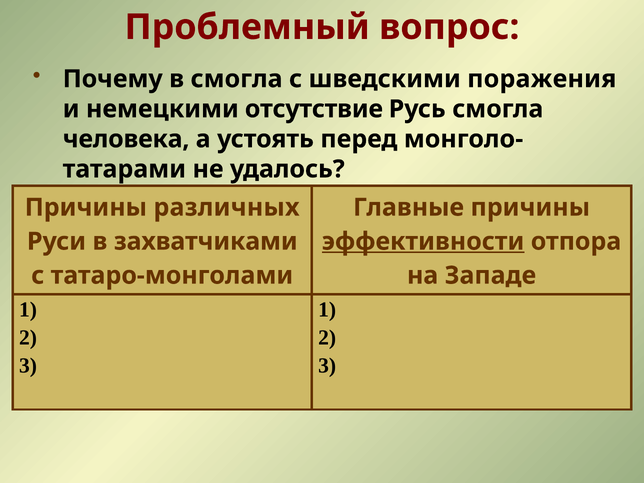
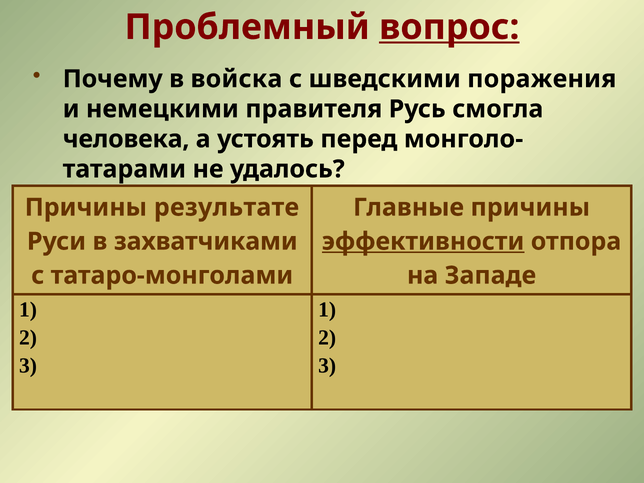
вопрос underline: none -> present (449, 27)
в смогла: смогла -> войска (236, 79)
отсутствие: отсутствие -> правителя (314, 109)
различных: различных -> результате (226, 207)
